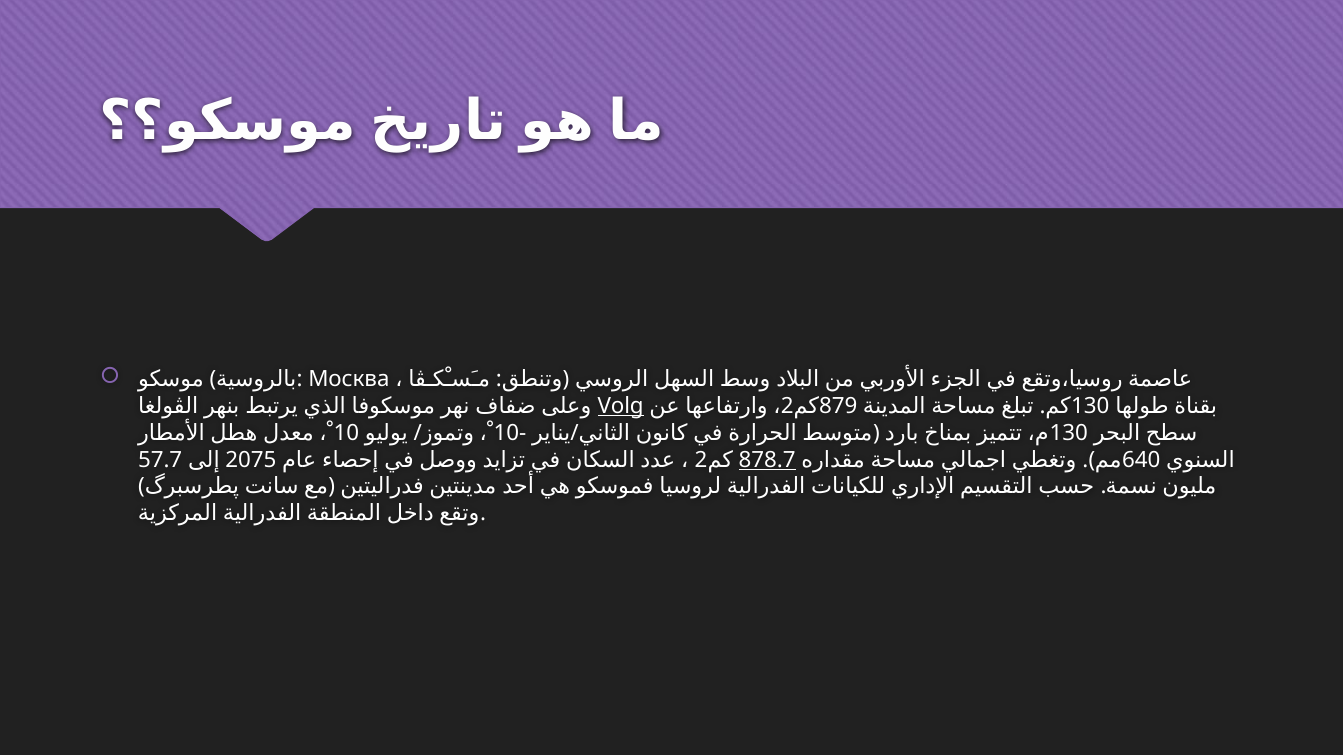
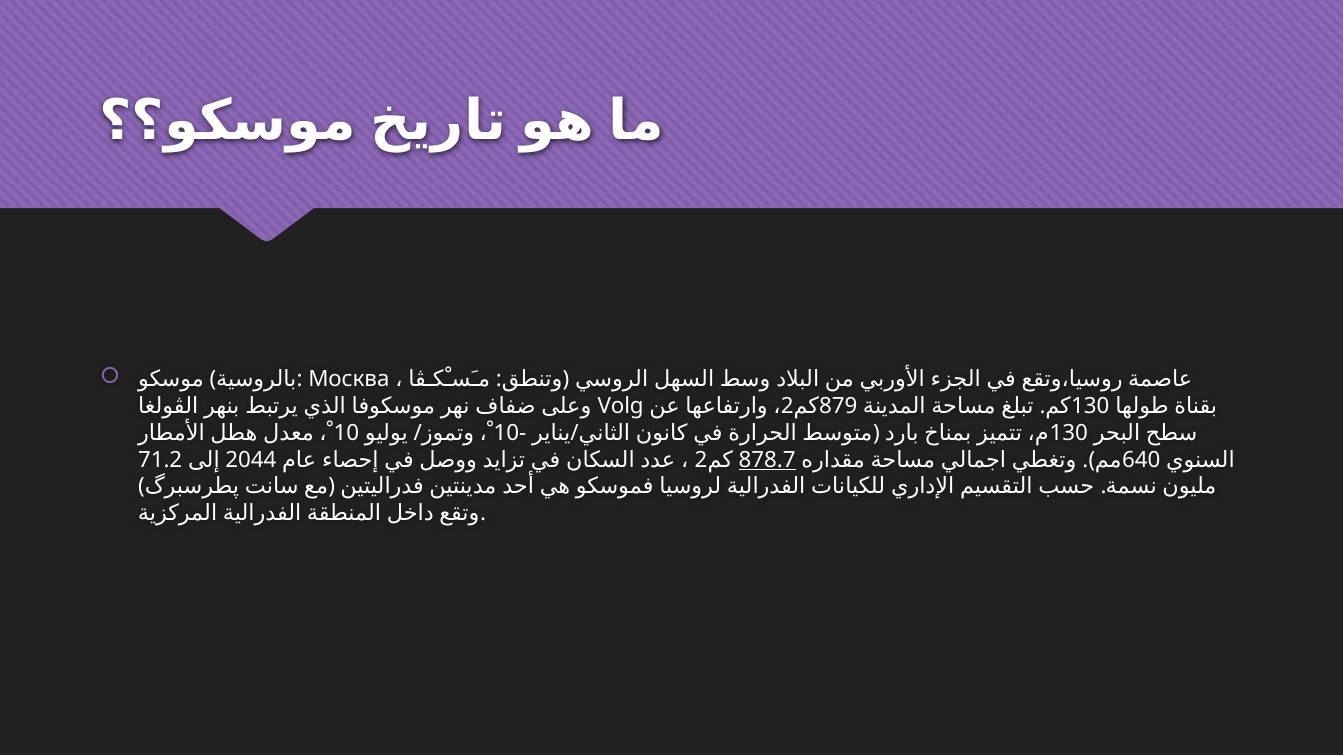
Volg underline: present -> none (621, 406)
57.7: 57.7 -> 71.2 (160, 460)
2075: 2075 -> 2044 (251, 460)
